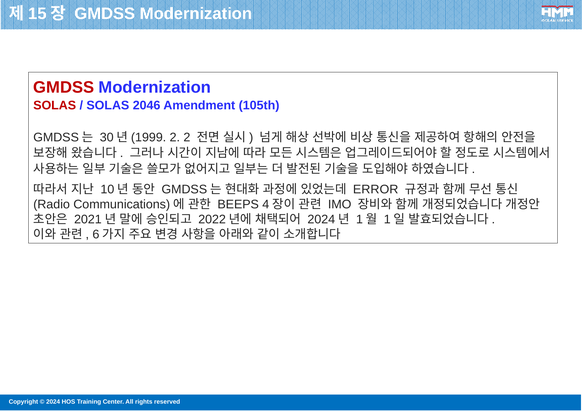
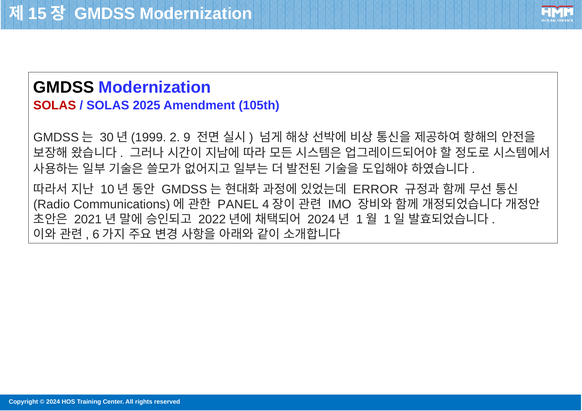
GMDSS colour: red -> black (64, 87)
2046: 2046 -> 2025 (147, 105)
2 2: 2 -> 9 (187, 137)
BEEPS: BEEPS -> PANEL (238, 205)
